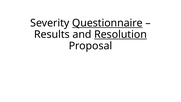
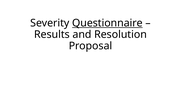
Resolution underline: present -> none (121, 34)
